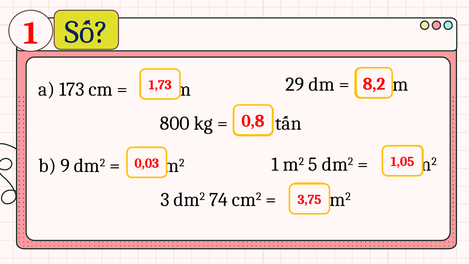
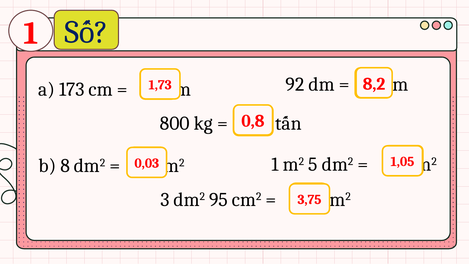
29: 29 -> 92 (295, 84)
9: 9 -> 8 (65, 166)
74: 74 -> 95 (218, 200)
